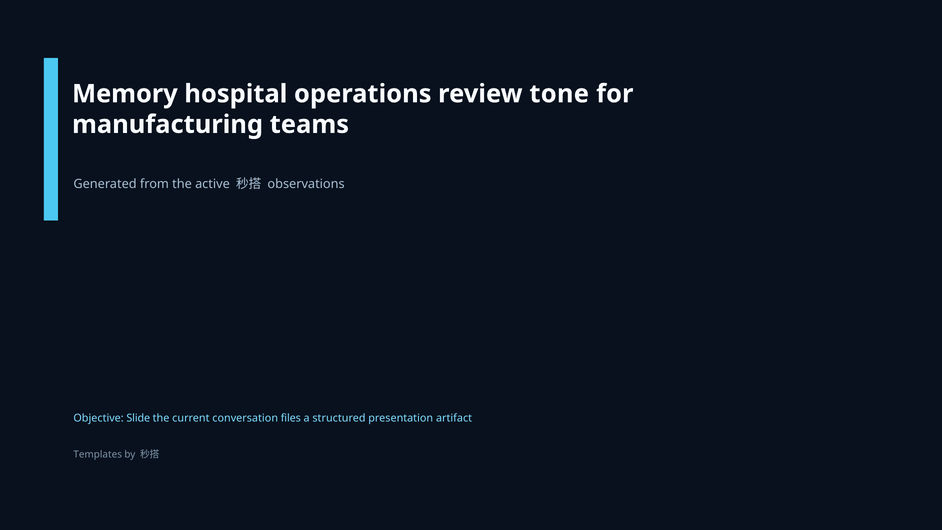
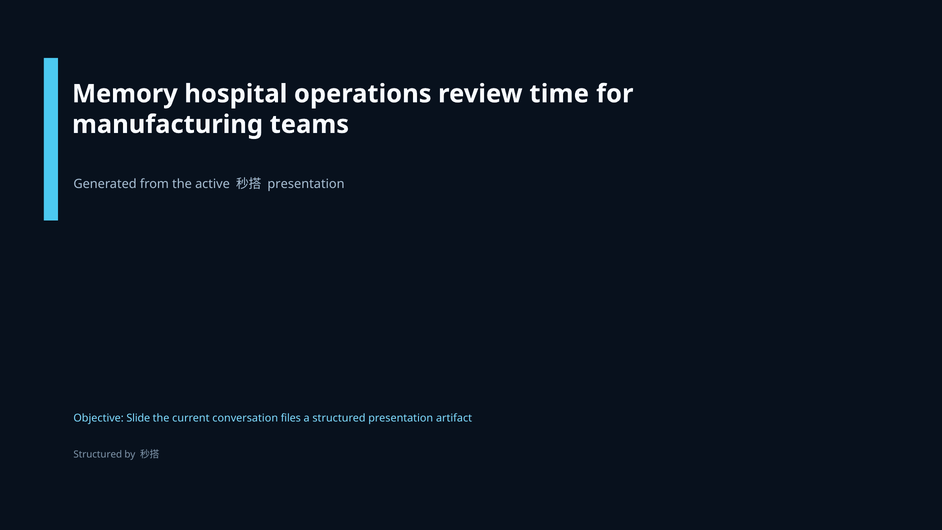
tone: tone -> time (559, 94)
observations: observations -> presentation (306, 184)
Templates: Templates -> Structured (98, 454)
